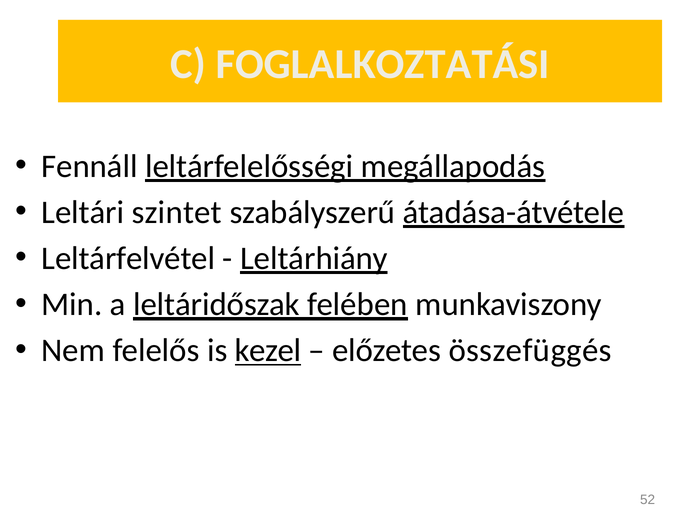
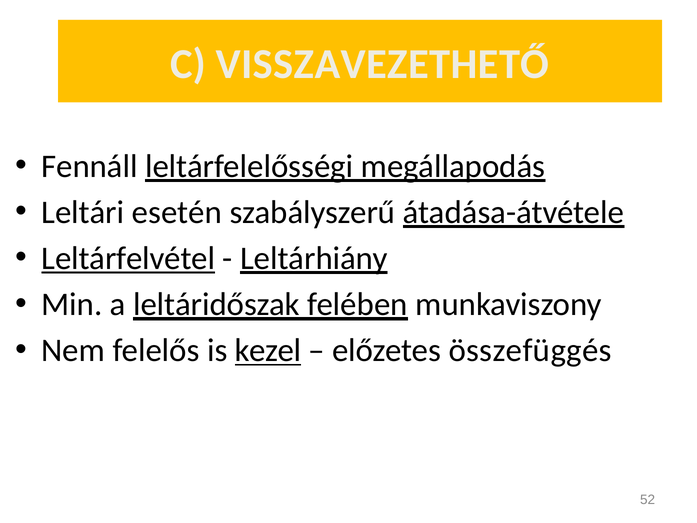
FOGLALKOZTATÁSI: FOGLALKOZTATÁSI -> VISSZAVEZETHETŐ (382, 64)
szintet: szintet -> esetén (177, 212)
Leltárfelvétel underline: none -> present (128, 258)
